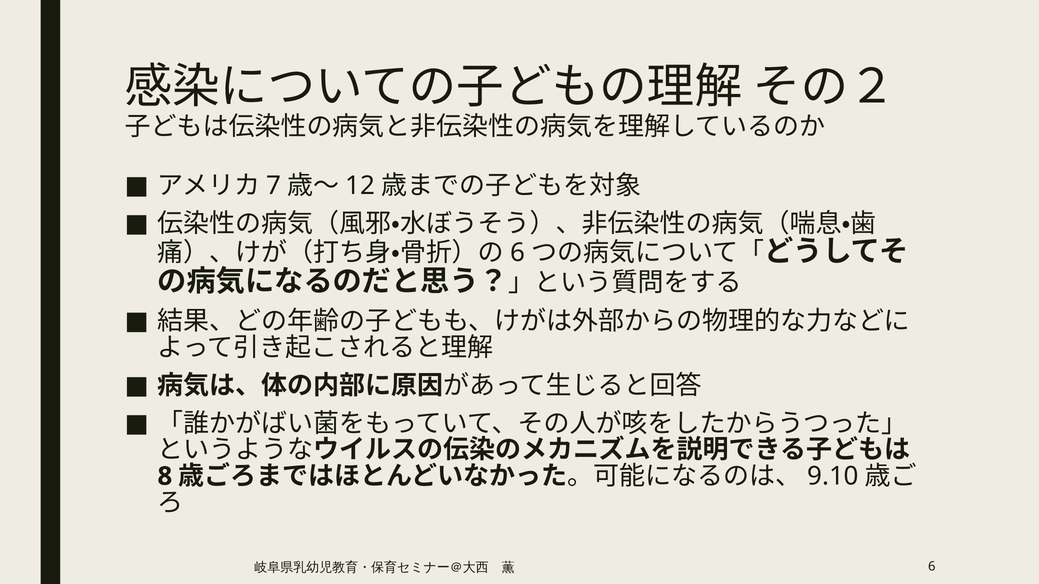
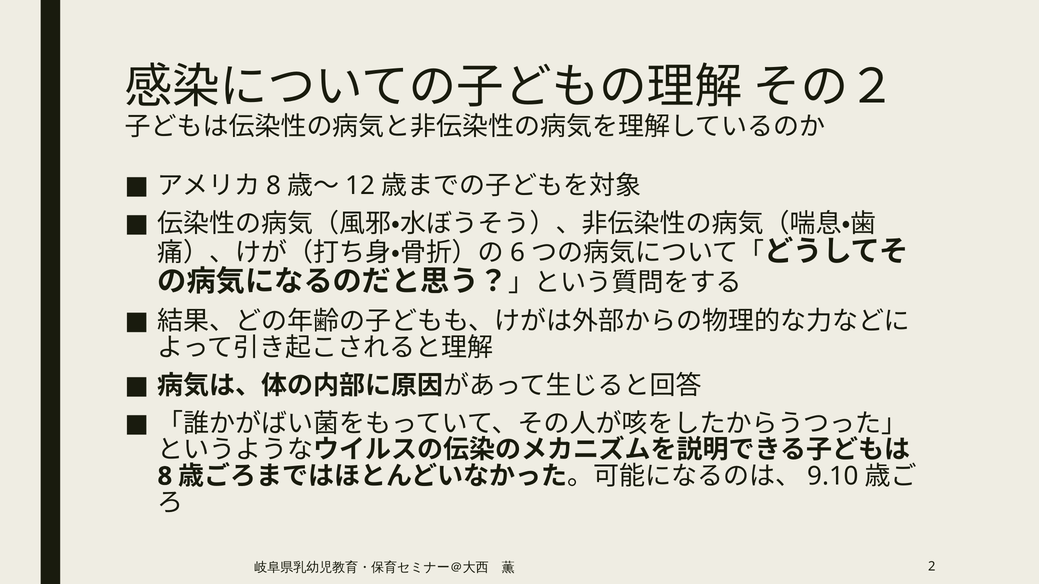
7: 7 -> 8 (274, 186)
6: 6 -> 2 (932, 567)
